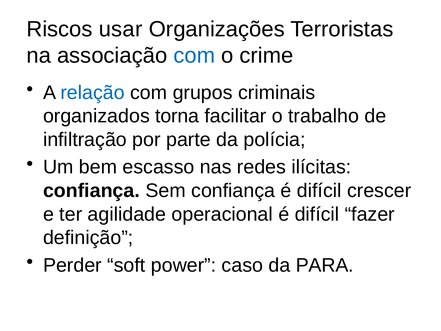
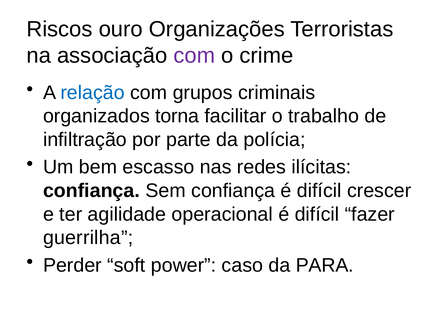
usar: usar -> ouro (121, 29)
com colour: blue -> purple (194, 56)
definição: definição -> guerrilha (88, 238)
